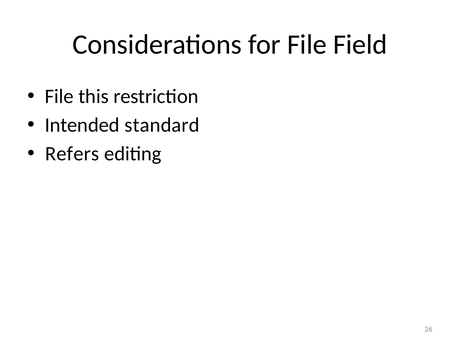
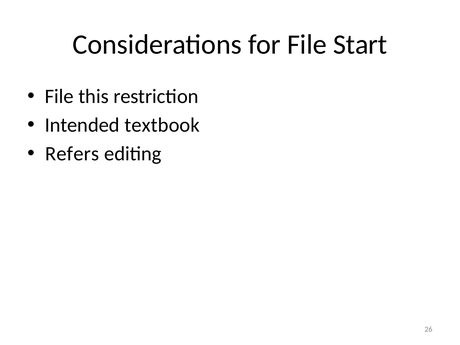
Field: Field -> Start (360, 45)
standard: standard -> textbook (162, 125)
